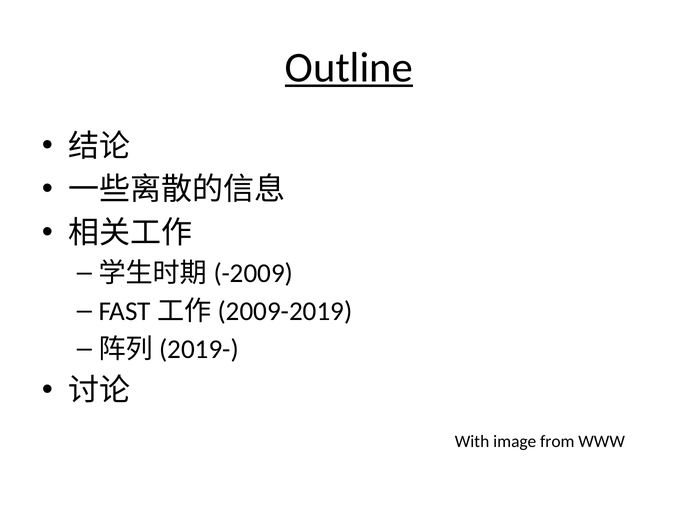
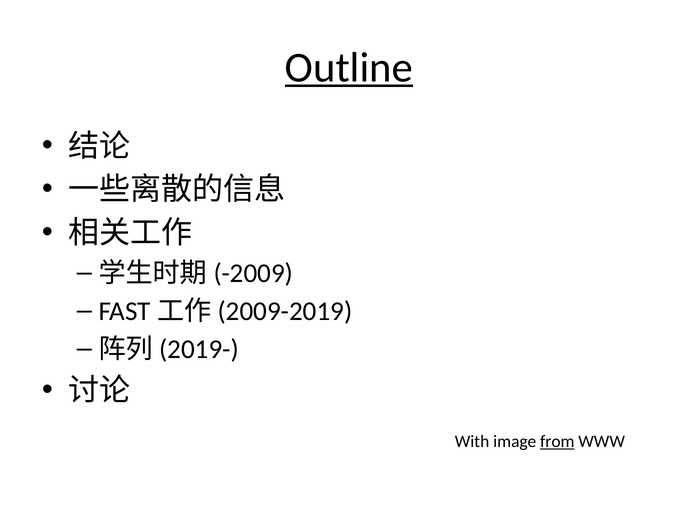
from underline: none -> present (557, 442)
